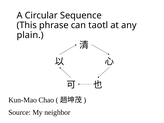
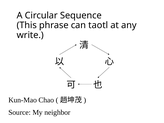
plain: plain -> write (30, 35)
